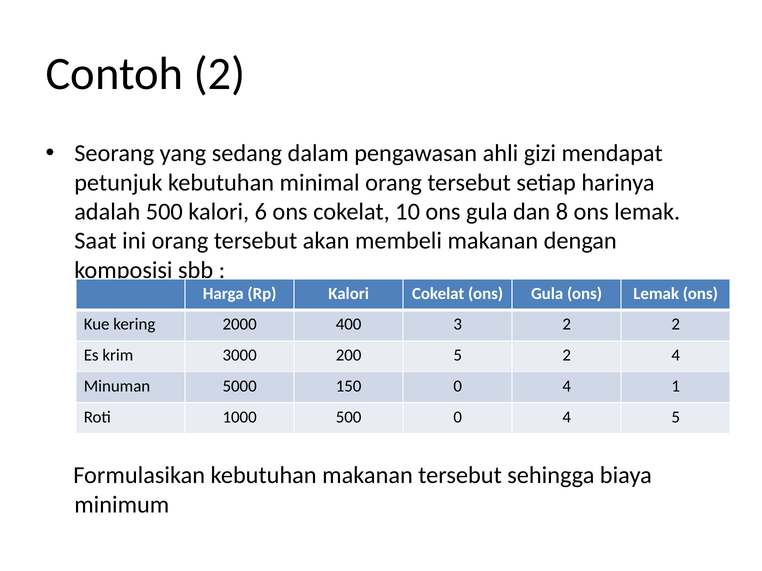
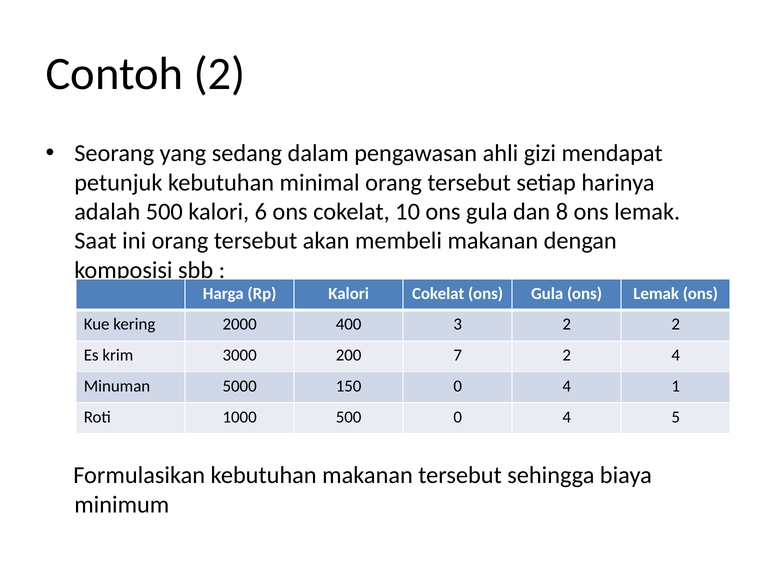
200 5: 5 -> 7 (458, 356)
